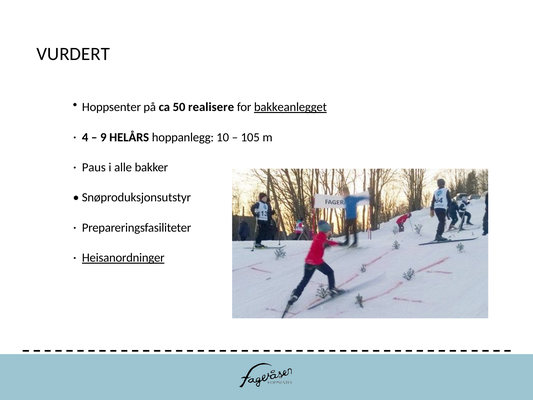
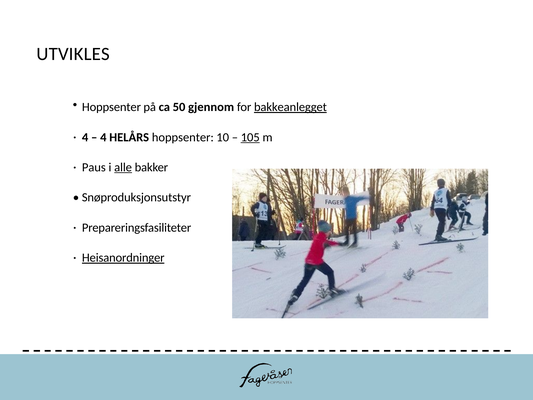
VURDERT: VURDERT -> UTVIKLES (73, 54)
realisere: realisere -> gjennom (211, 107)
9: 9 -> 4 (103, 137)
HELÅRS hoppanlegg: hoppanlegg -> hoppsenter (183, 137)
105 underline: none -> present (250, 137)
alle underline: none -> present (123, 167)
